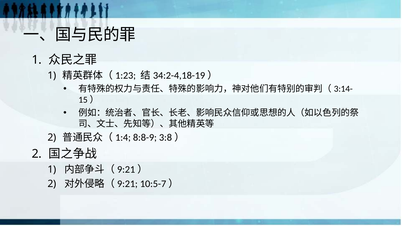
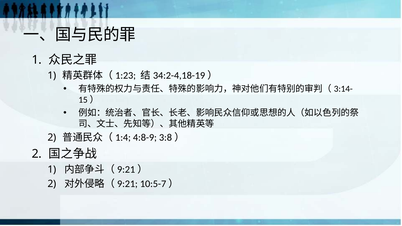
8:8-9: 8:8-9 -> 4:8-9 (145, 138)
